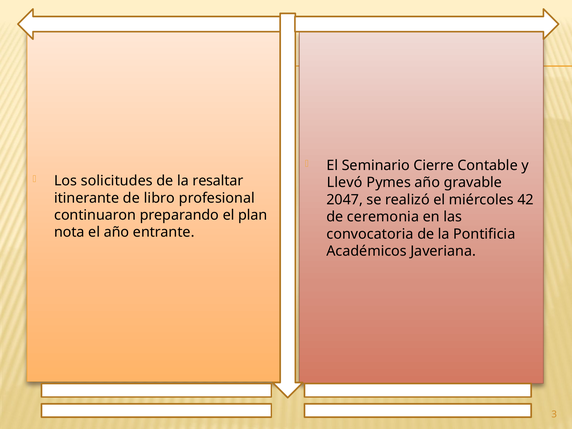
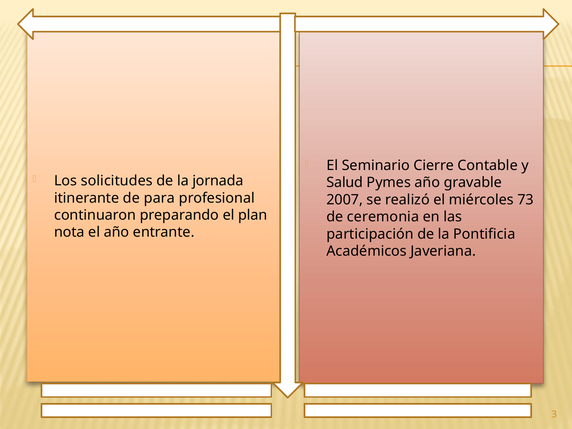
resaltar: resaltar -> jornada (218, 181)
Llevó: Llevó -> Salud (345, 182)
libro: libro -> para (159, 198)
2047: 2047 -> 2007 (345, 200)
42: 42 -> 73 (526, 200)
convocatoria: convocatoria -> participación (370, 234)
